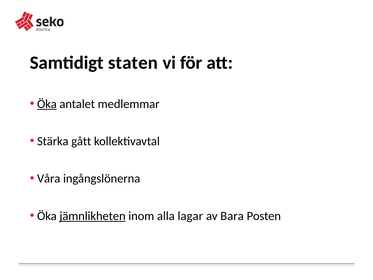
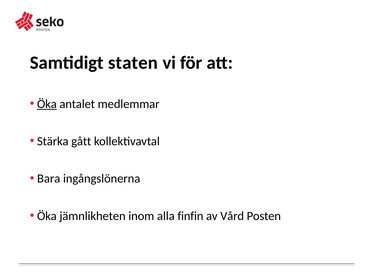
Våra: Våra -> Bara (49, 178)
jämnlikheten underline: present -> none (93, 216)
lagar: lagar -> finfin (190, 216)
Bara: Bara -> Vård (232, 216)
